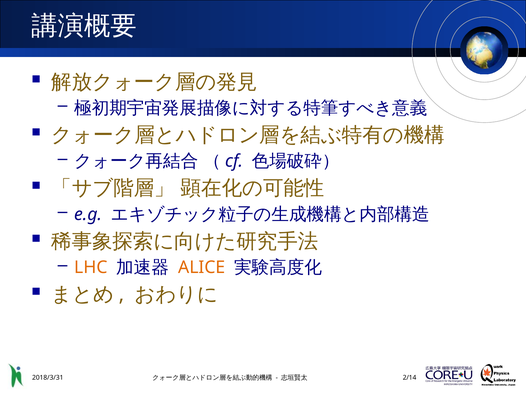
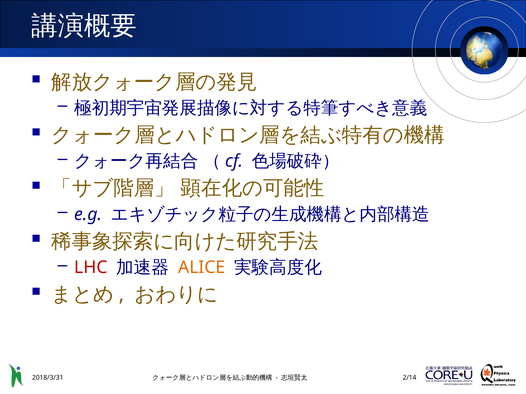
LHC colour: orange -> red (91, 268)
